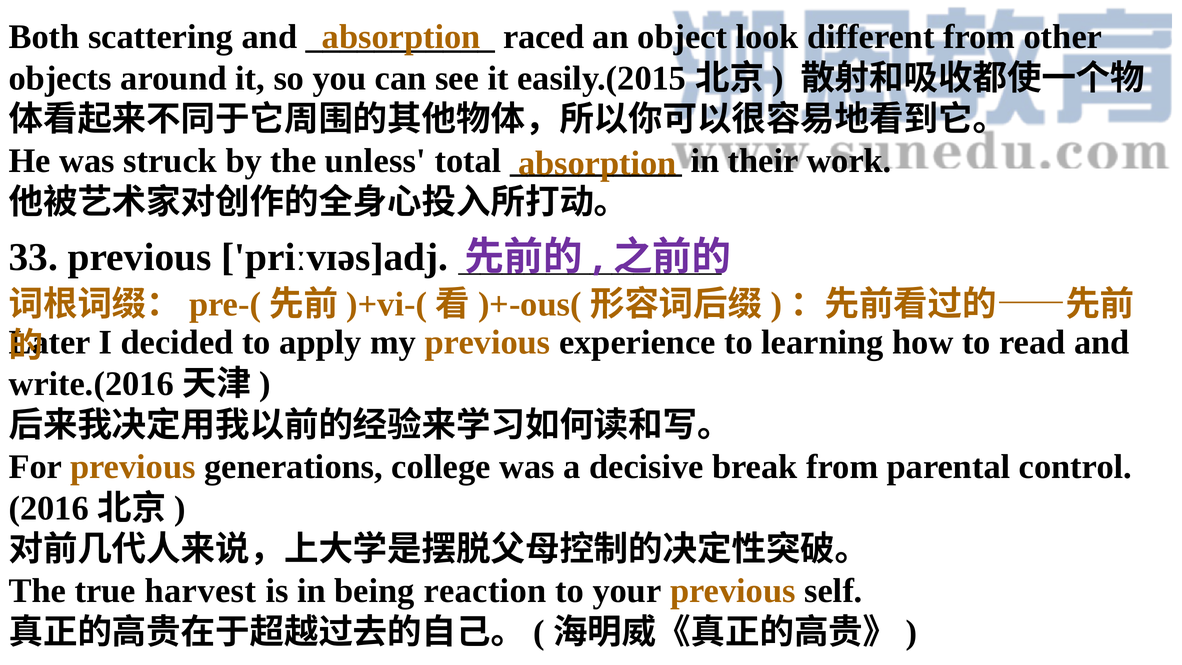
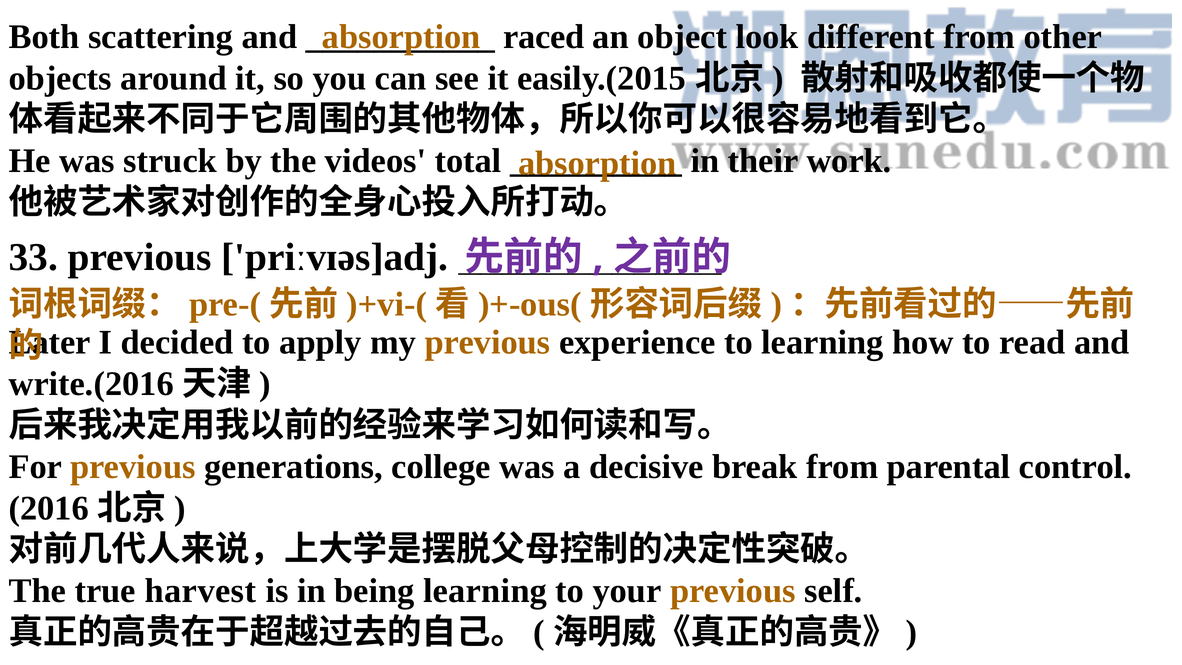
unless: unless -> videos (376, 161)
being reaction: reaction -> learning (485, 591)
